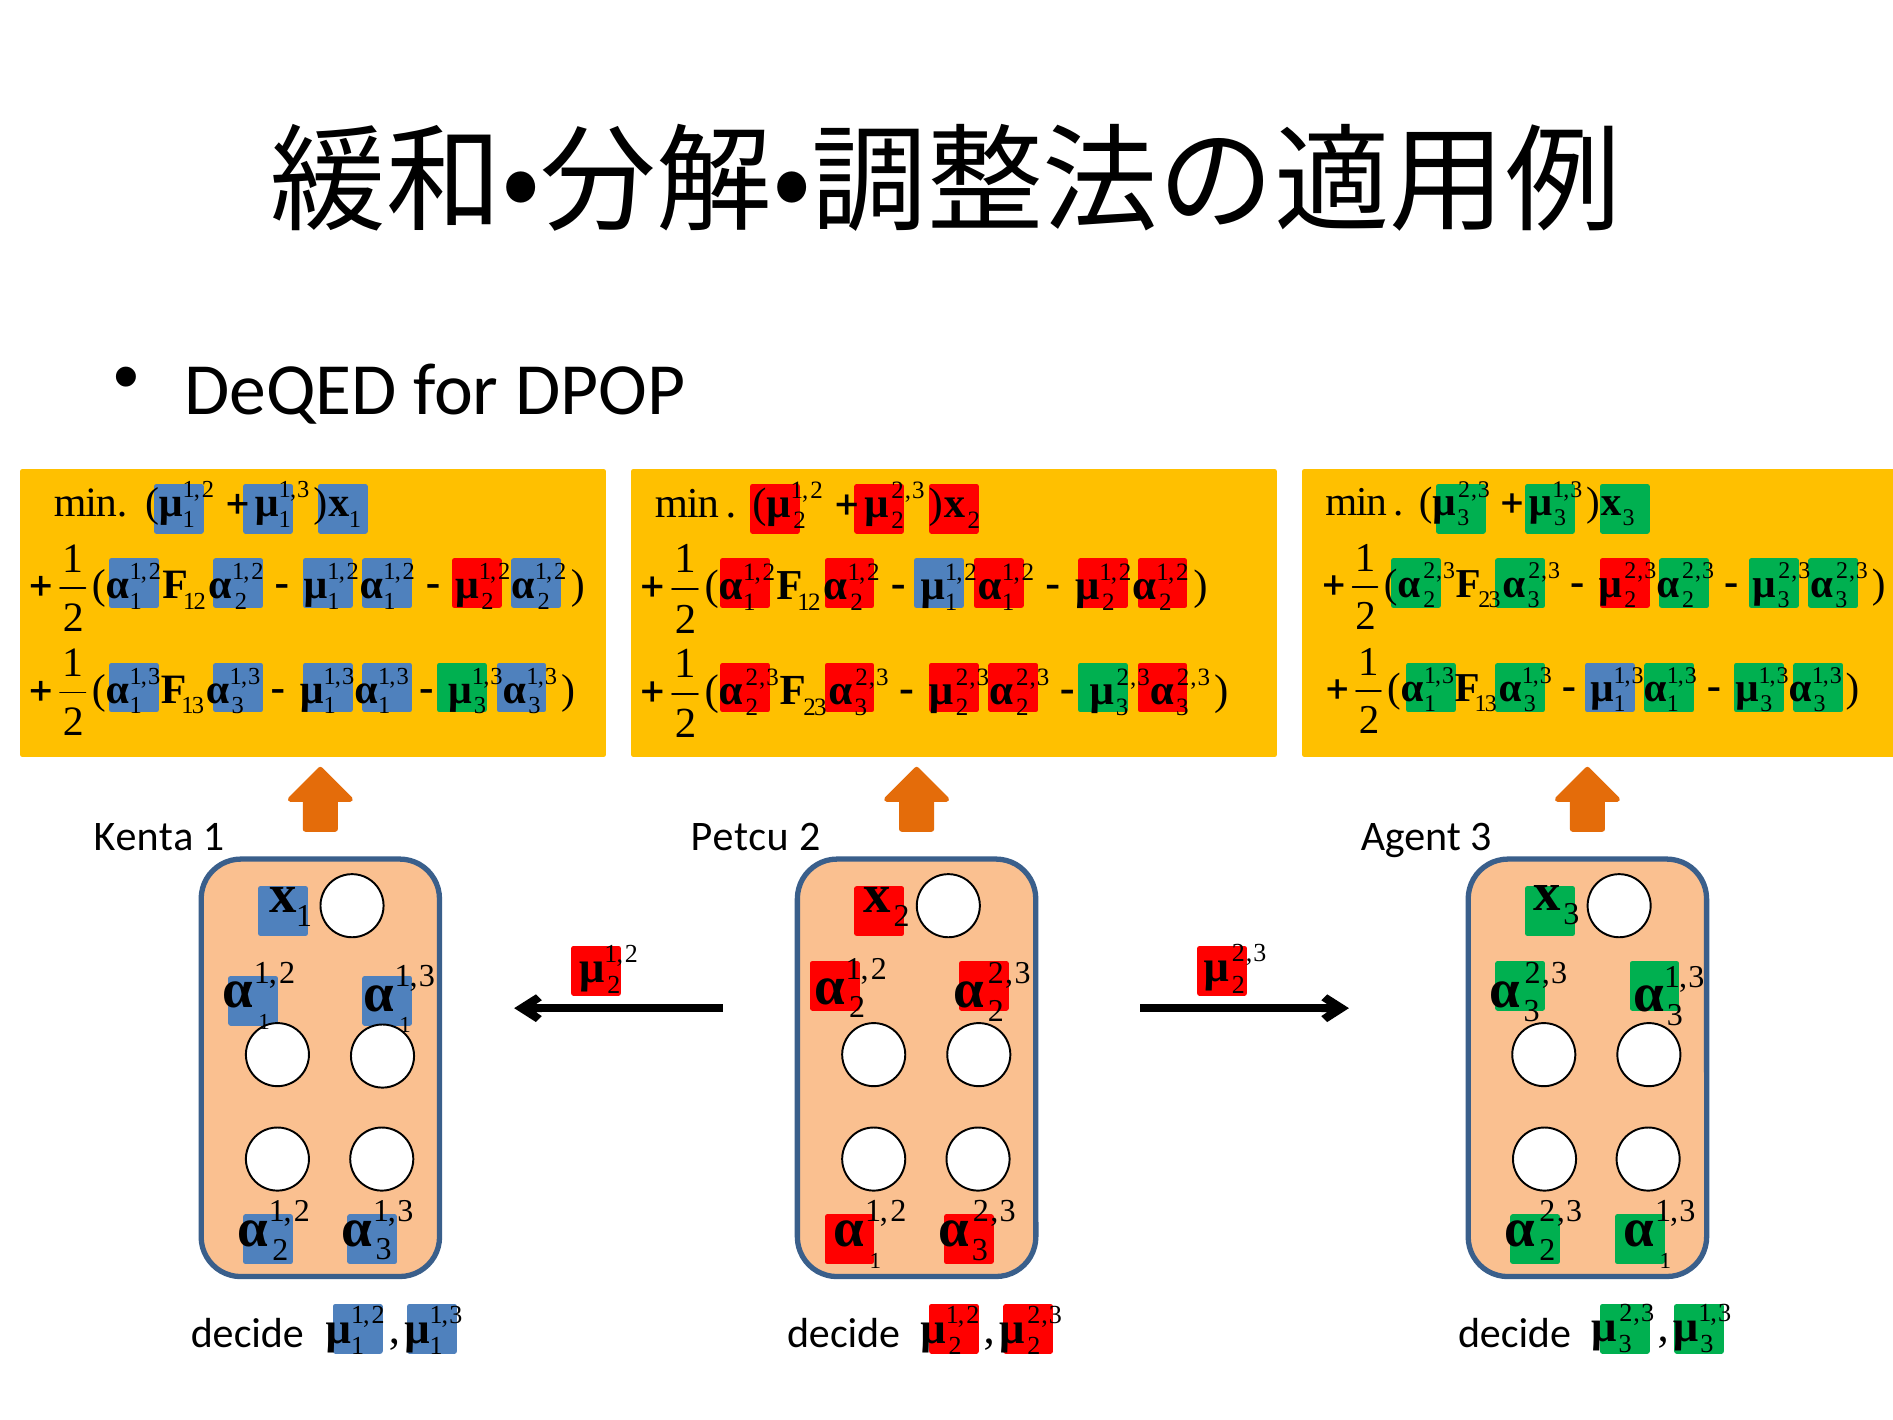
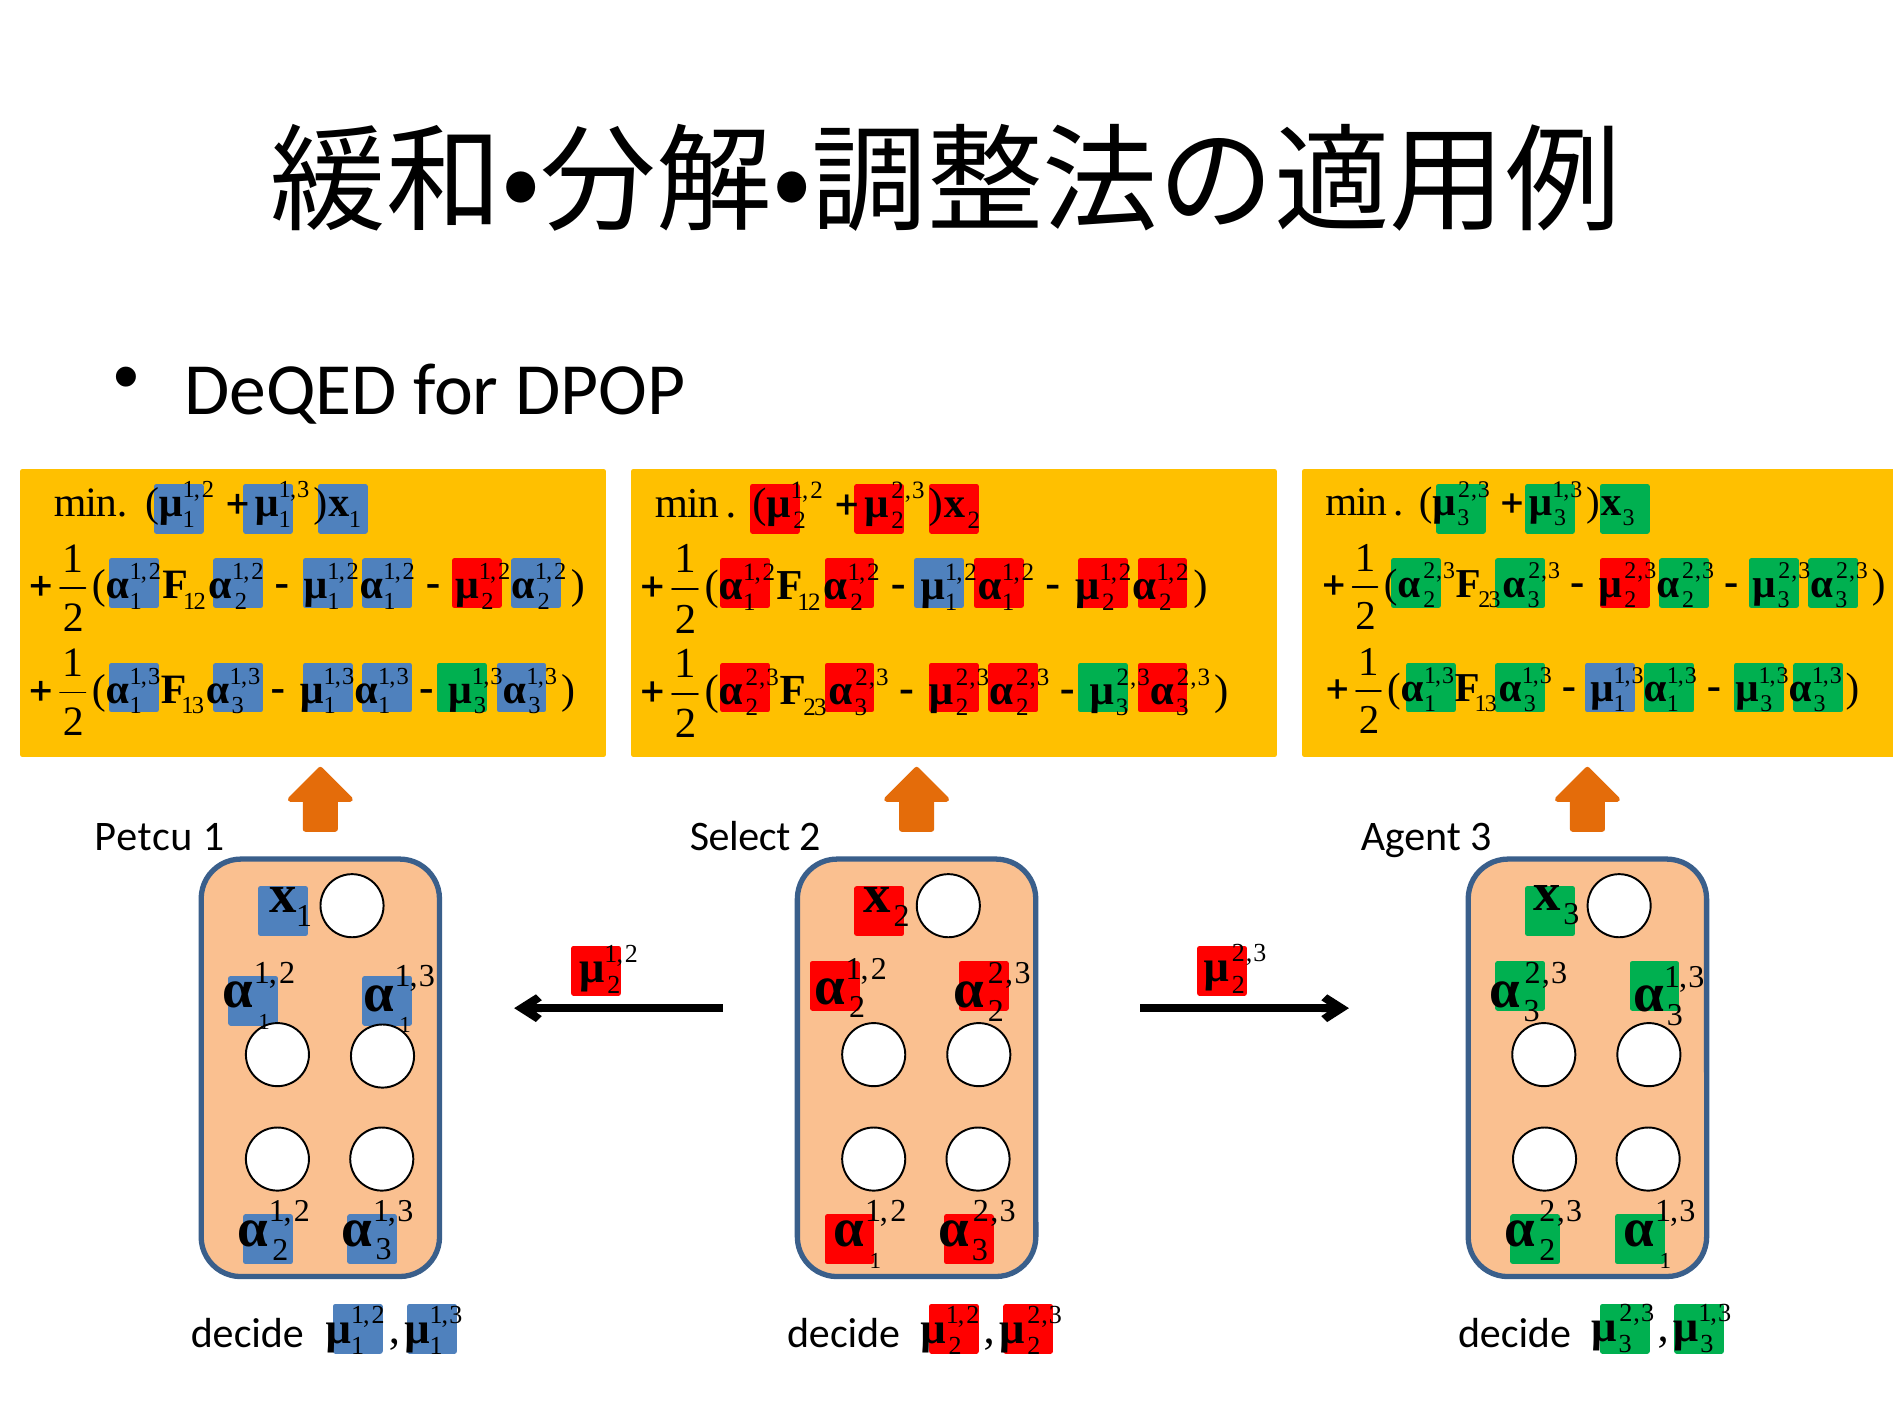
Kenta: Kenta -> Petcu (143, 837)
Petcu: Petcu -> Select (740, 837)
